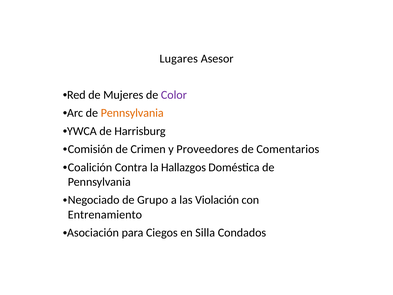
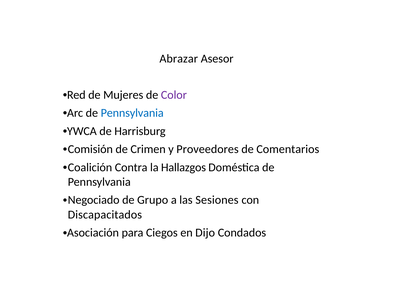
Lugares: Lugares -> Abrazar (179, 59)
Pennsylvania colour: orange -> blue (132, 113)
Violación: Violación -> Sesiones (217, 200)
Entrenamiento: Entrenamiento -> Discapacitados (105, 214)
Silla: Silla -> Dijo (205, 233)
